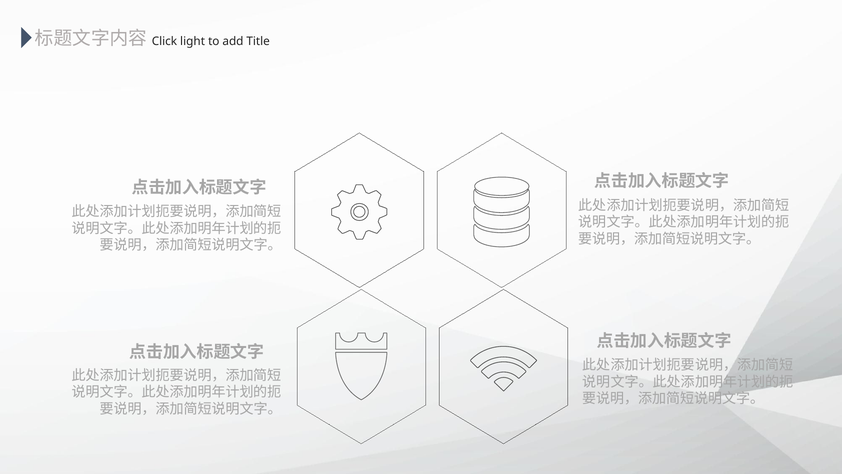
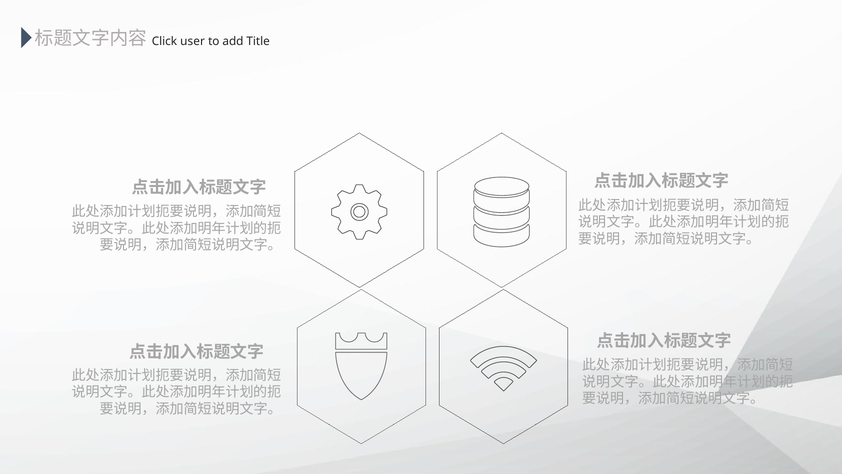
light: light -> user (193, 41)
